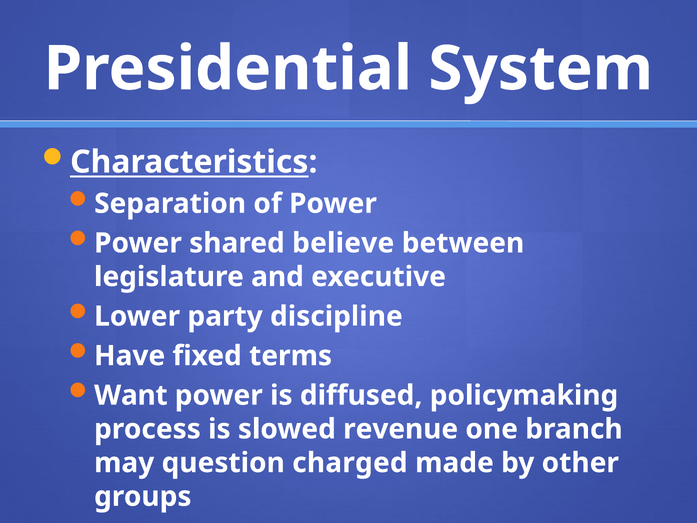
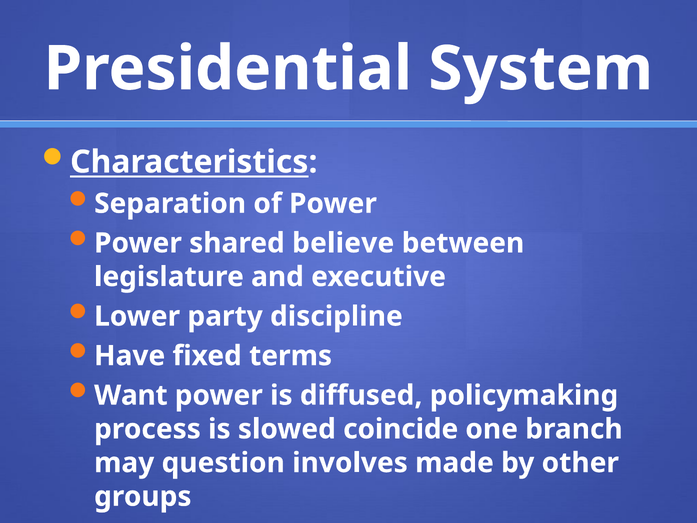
revenue: revenue -> coincide (401, 429)
charged: charged -> involves (350, 463)
